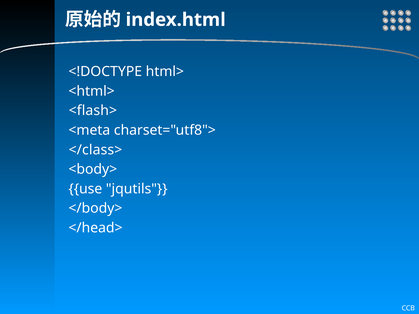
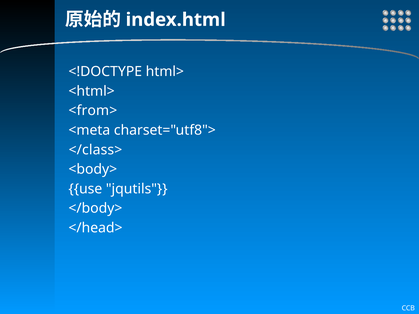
<flash>: <flash> -> <from> (93, 111)
